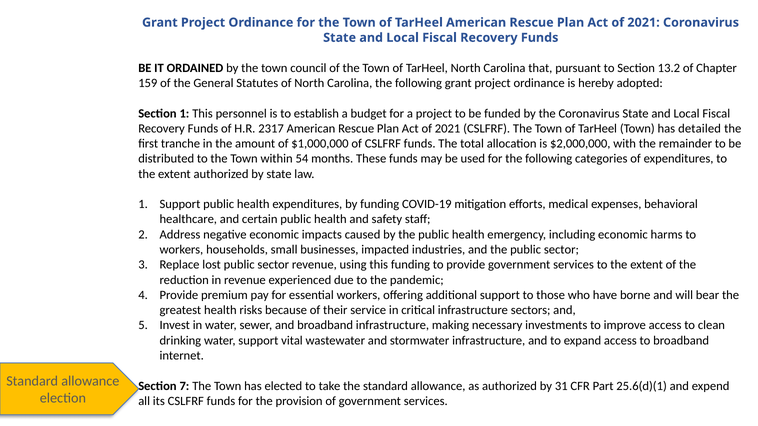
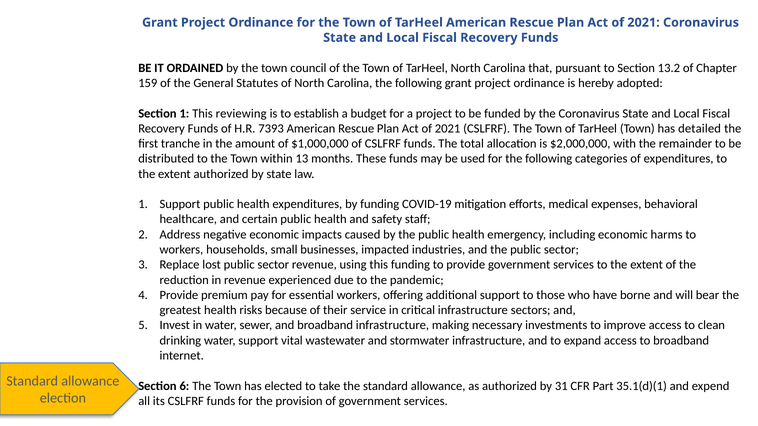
personnel: personnel -> reviewing (241, 113)
2317: 2317 -> 7393 (271, 129)
54: 54 -> 13 (302, 159)
7: 7 -> 6 (184, 386)
25.6(d)(1: 25.6(d)(1 -> 35.1(d)(1 (642, 386)
